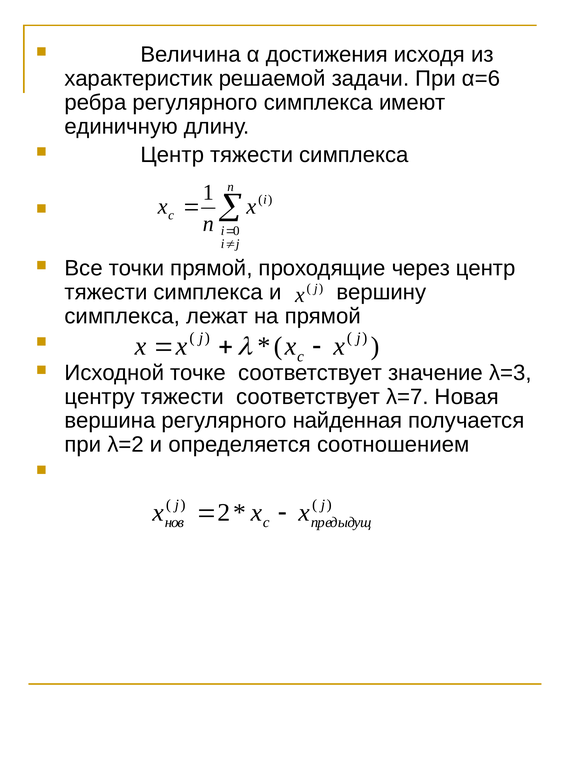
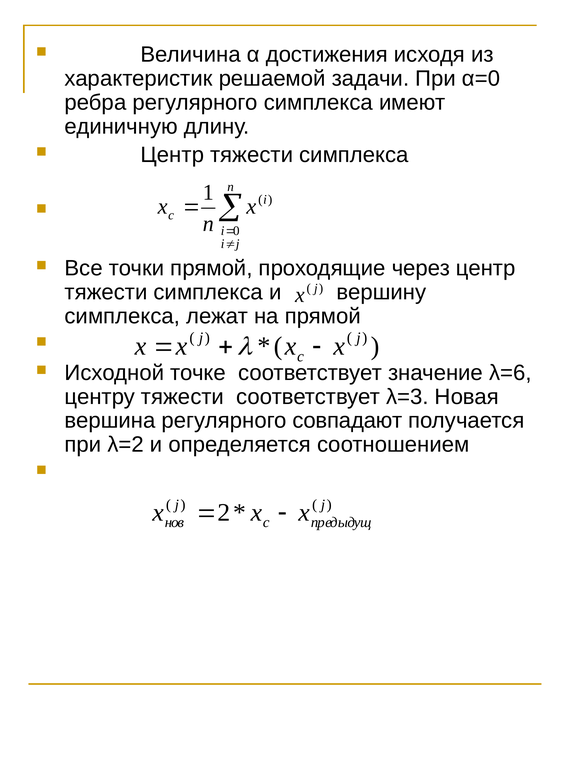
α=6: α=6 -> α=0 (481, 78)
λ=3: λ=3 -> λ=6 (510, 373)
λ=7: λ=7 -> λ=3 (407, 397)
найденная: найденная -> совпадают (347, 421)
